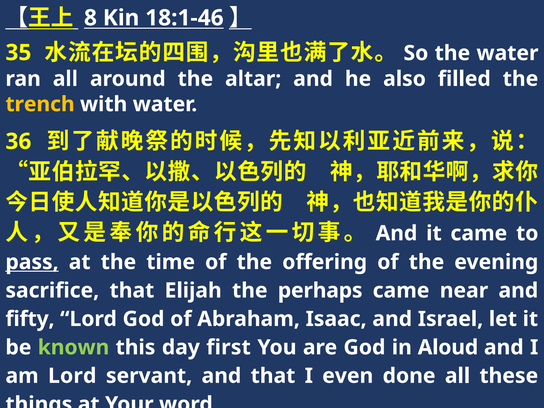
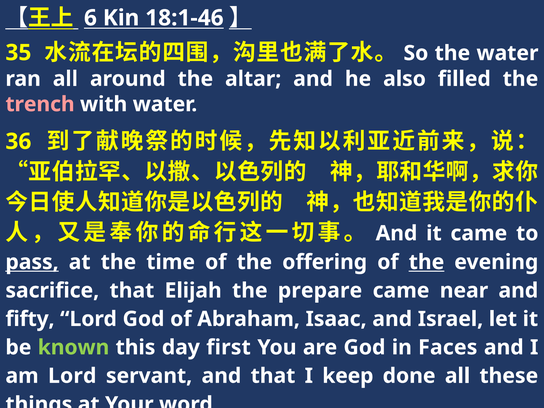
8: 8 -> 6 (90, 18)
trench colour: yellow -> pink (40, 104)
the underline: none -> present (426, 262)
perhaps: perhaps -> prepare (320, 291)
Aloud: Aloud -> Faces (448, 347)
even: even -> keep (348, 376)
